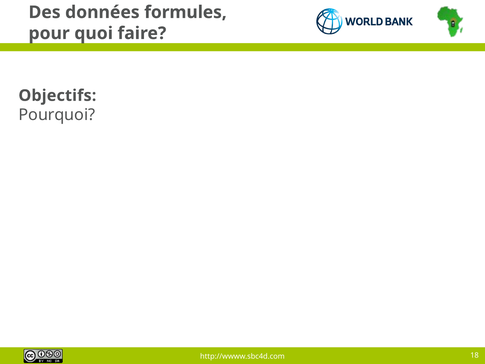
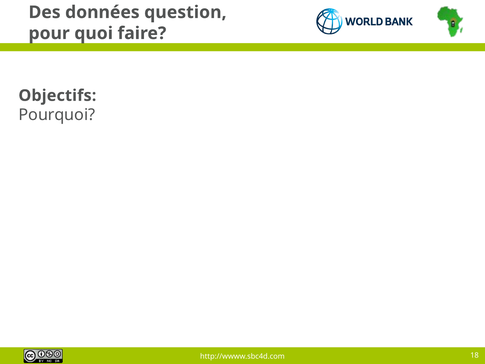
formules: formules -> question (185, 12)
